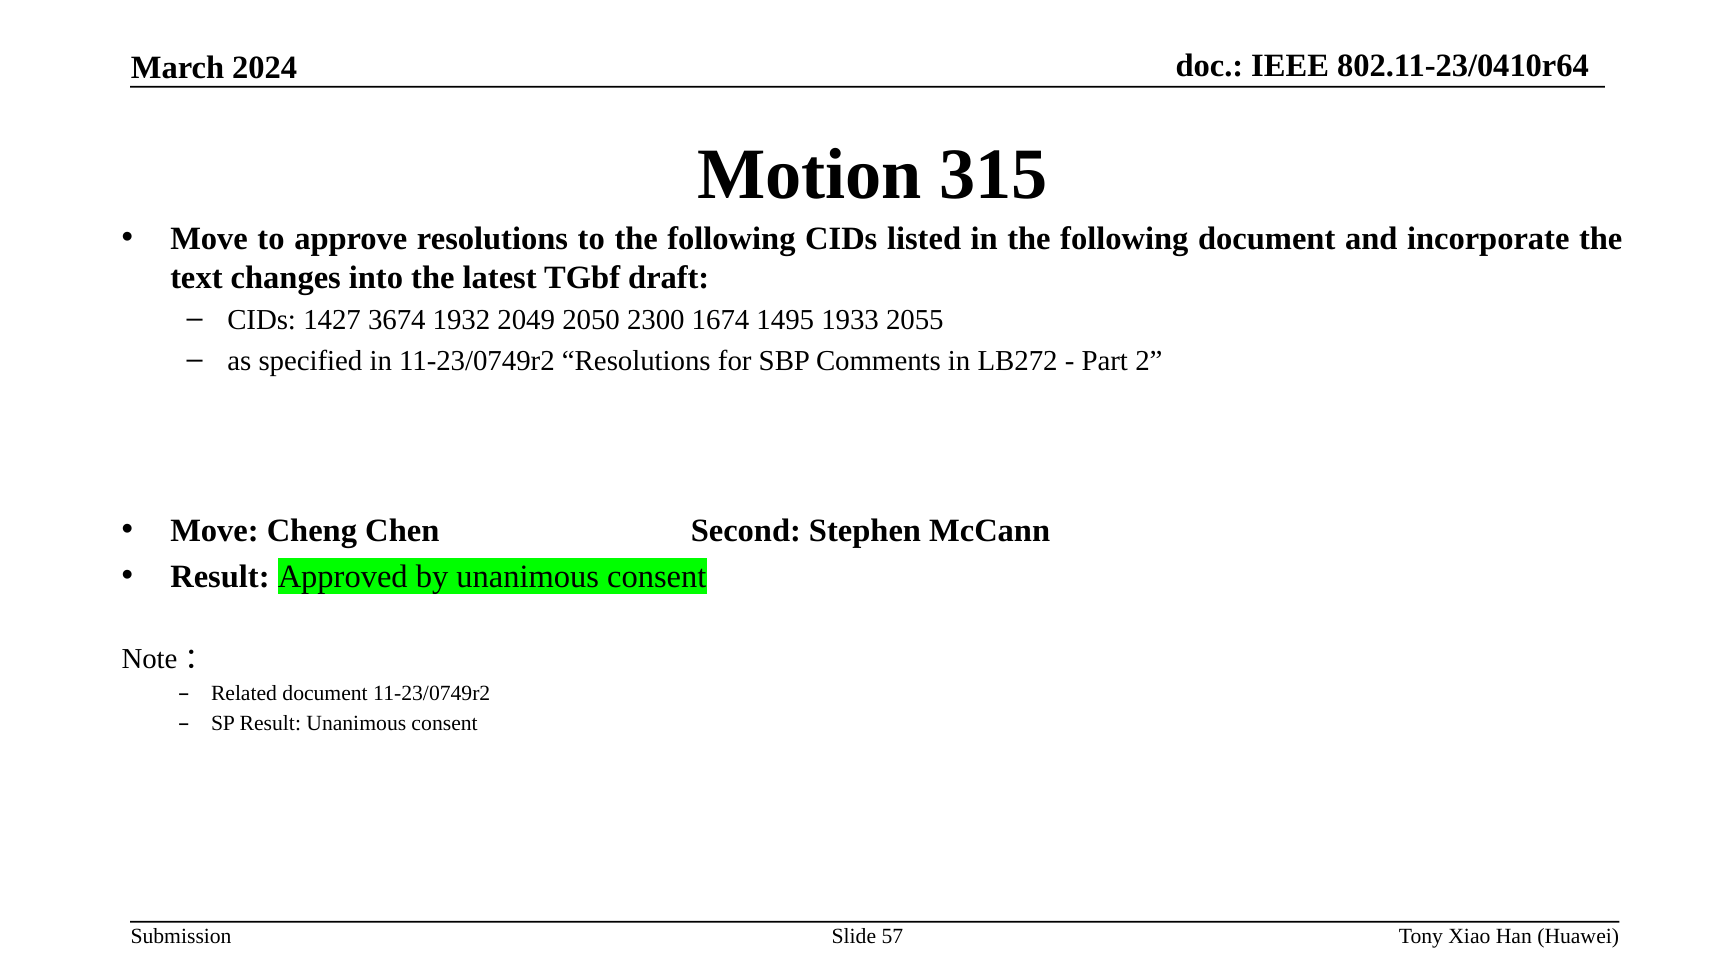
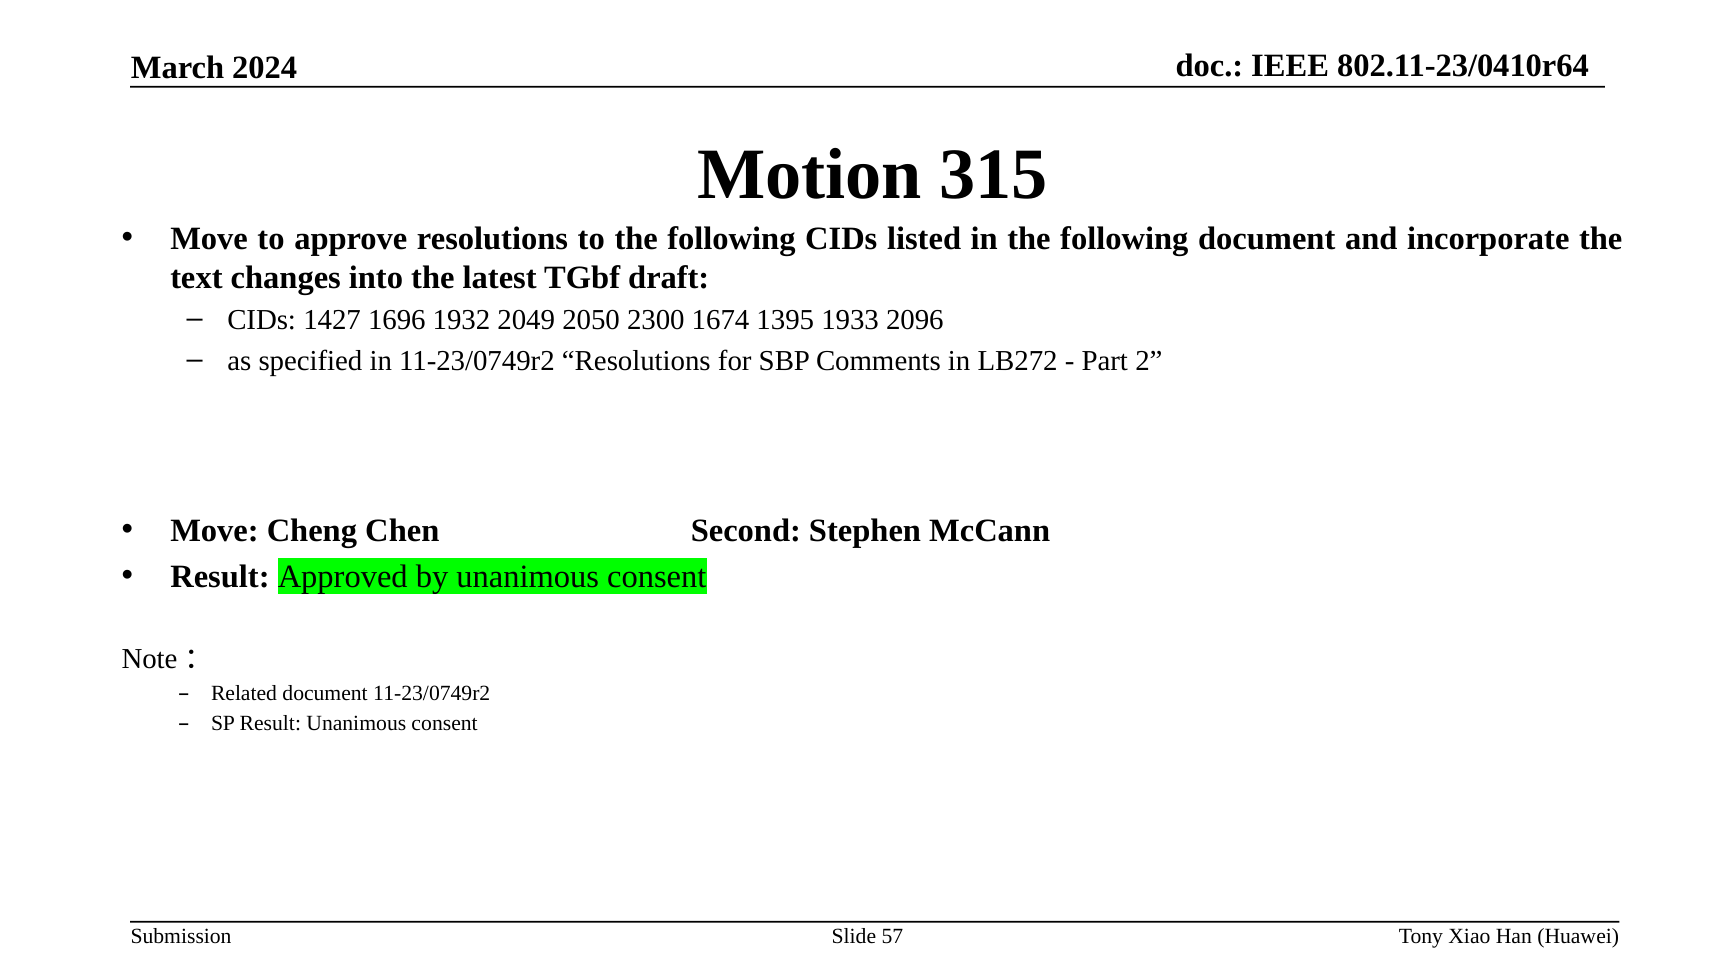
3674: 3674 -> 1696 (397, 320)
1495: 1495 -> 1395 (785, 320)
2055: 2055 -> 2096 (915, 320)
